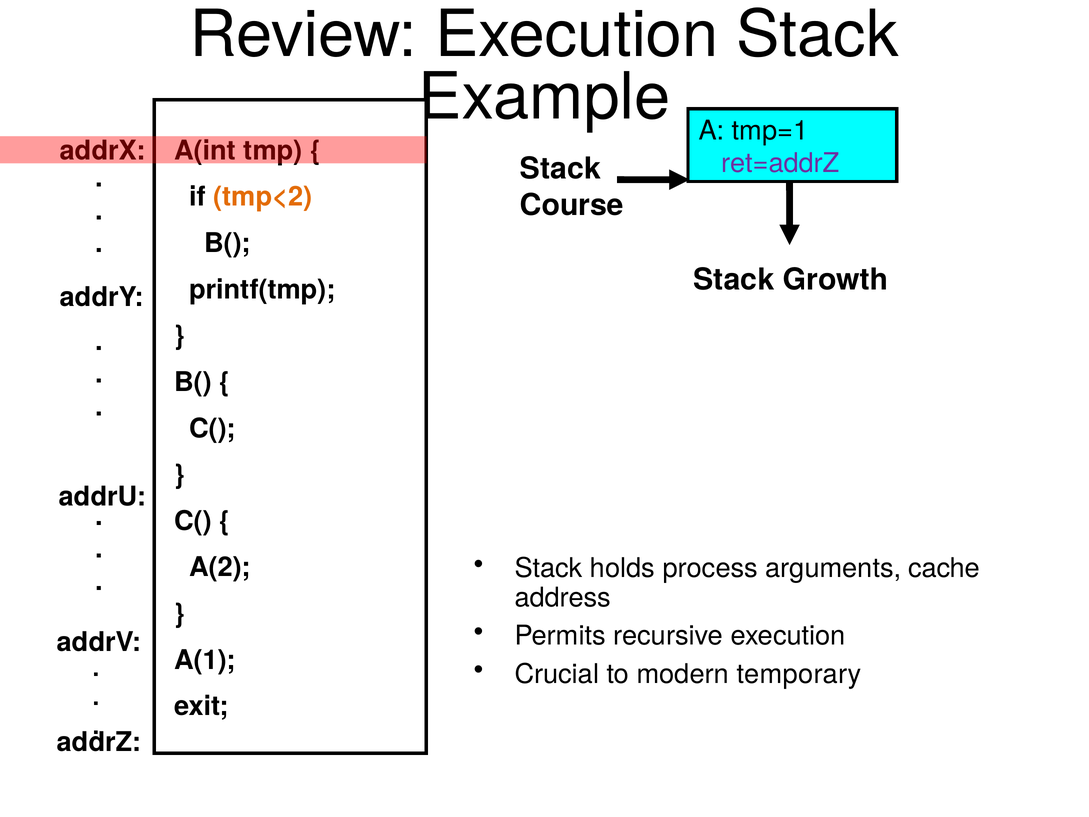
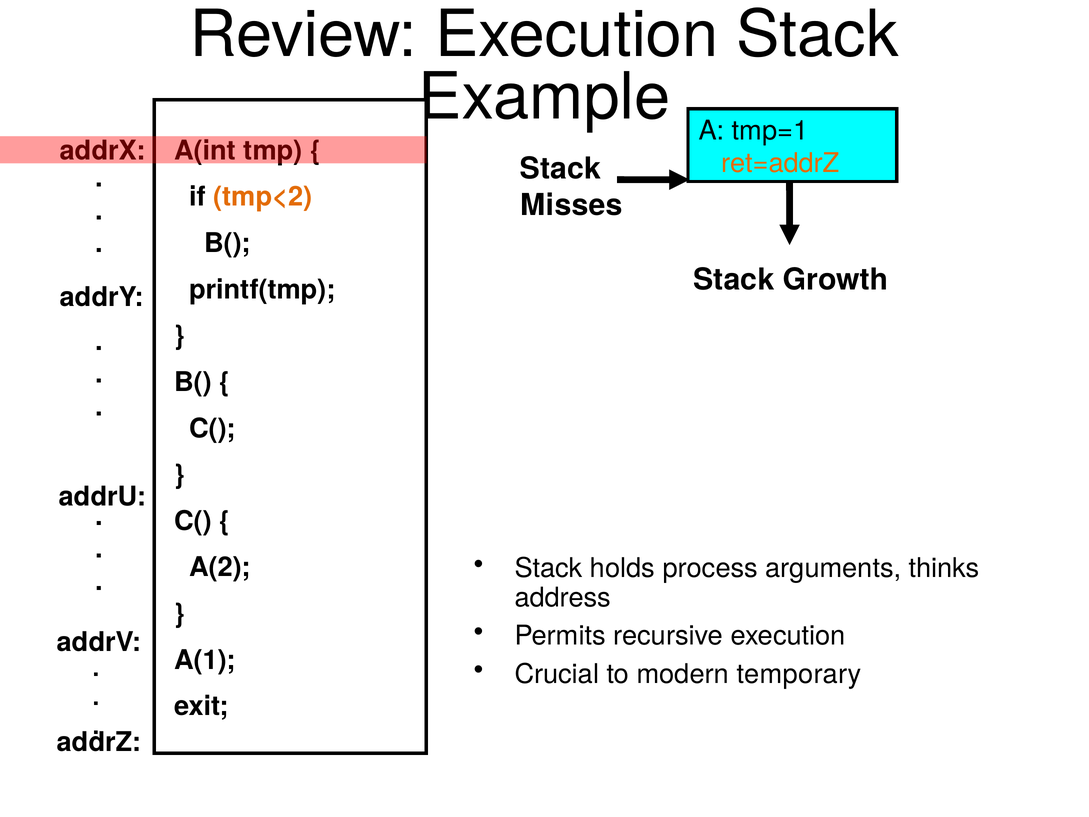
ret=addrZ colour: purple -> orange (780, 163)
Course: Course -> Misses (572, 205)
cache: cache -> thinks (944, 568)
